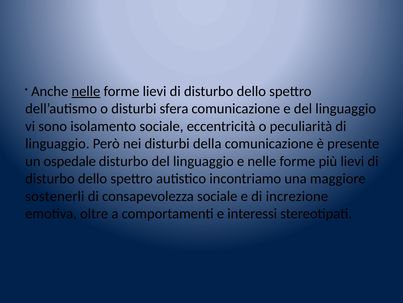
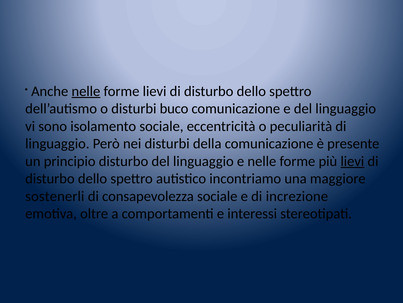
sfera: sfera -> buco (174, 109)
ospedale: ospedale -> principio (70, 161)
lievi underline: none -> present (352, 161)
